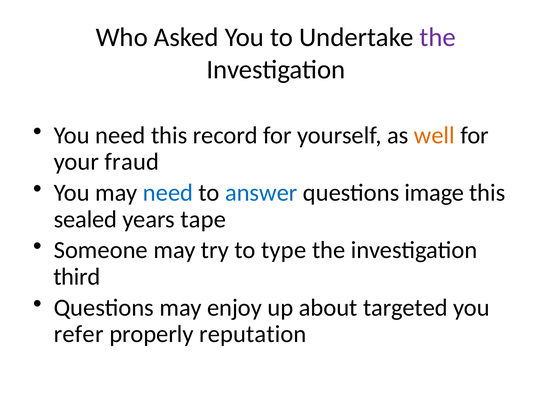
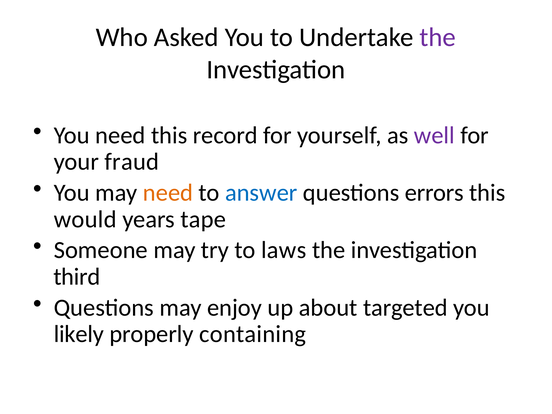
well colour: orange -> purple (434, 135)
need colour: blue -> orange (168, 193)
image: image -> errors (434, 193)
sealed: sealed -> would (85, 219)
type: type -> laws (284, 250)
refer: refer -> likely (79, 334)
reputation: reputation -> containing (253, 334)
